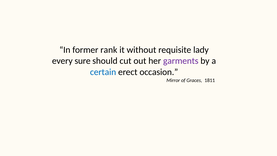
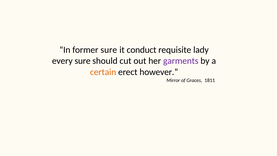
former rank: rank -> sure (109, 50)
without: without -> conduct (142, 50)
certain colour: blue -> orange (103, 72)
occasion: occasion -> however (159, 72)
